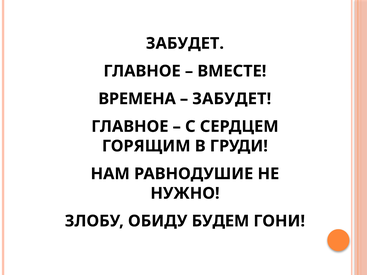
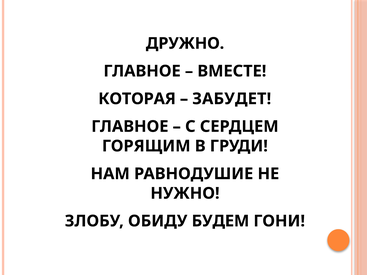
ЗАБУДЕТ: ЗАБУДЕТ -> ДРУЖНО (185, 43)
ВРЕМЕНА: ВРЕМЕНА -> КОТОРАЯ (137, 99)
